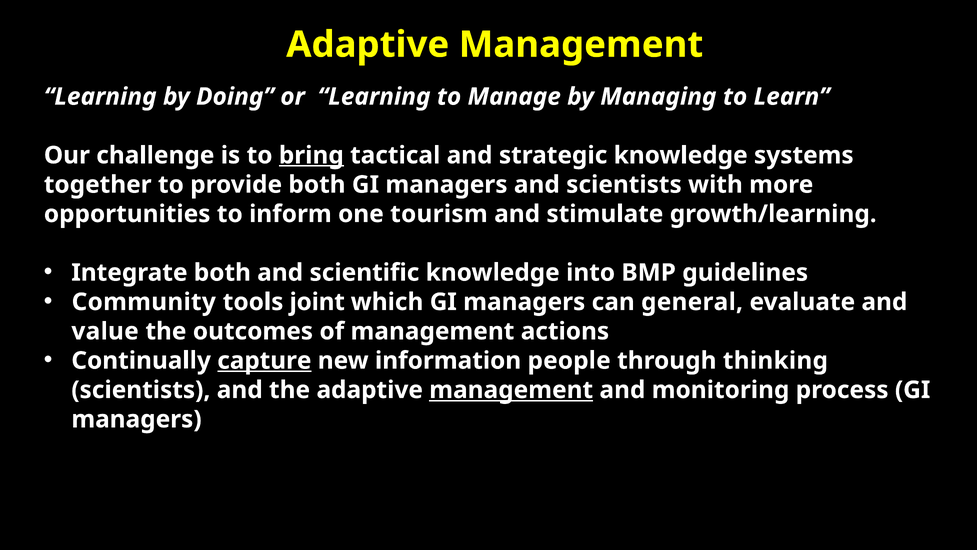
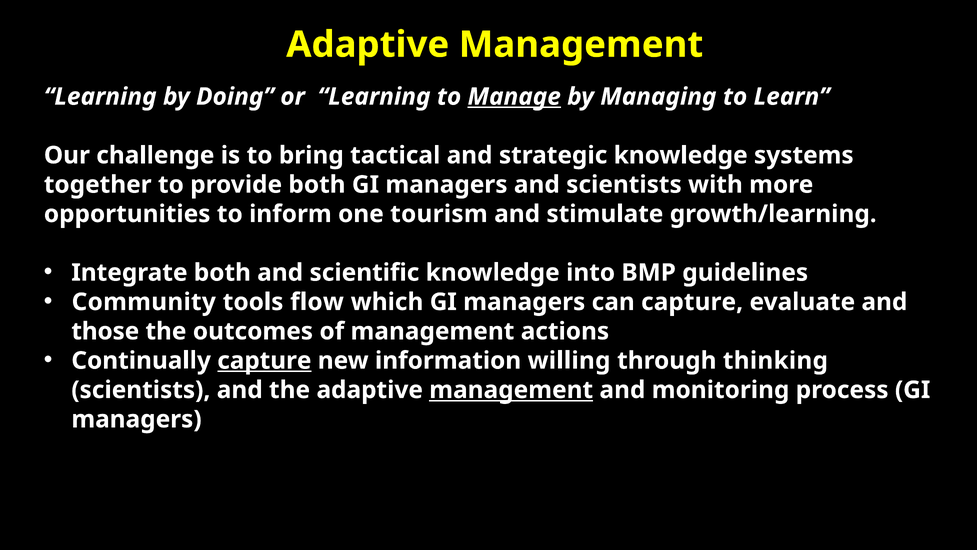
Manage underline: none -> present (514, 97)
bring underline: present -> none (311, 155)
joint: joint -> flow (317, 302)
can general: general -> capture (692, 302)
value: value -> those (105, 331)
people: people -> willing (569, 360)
